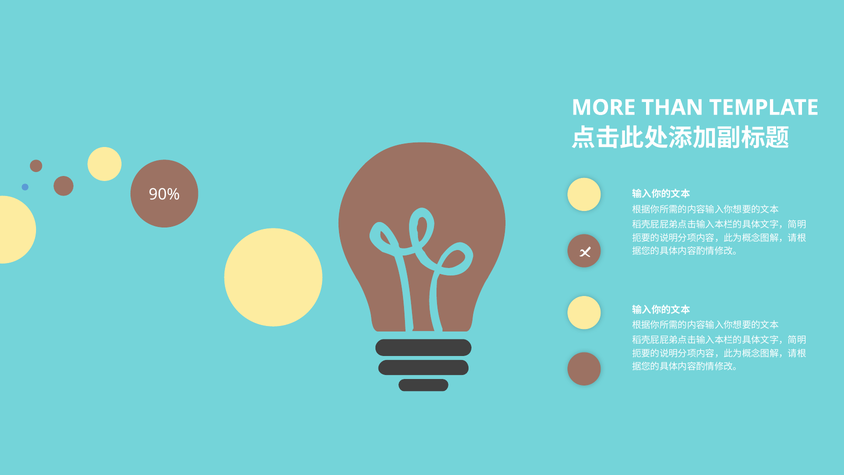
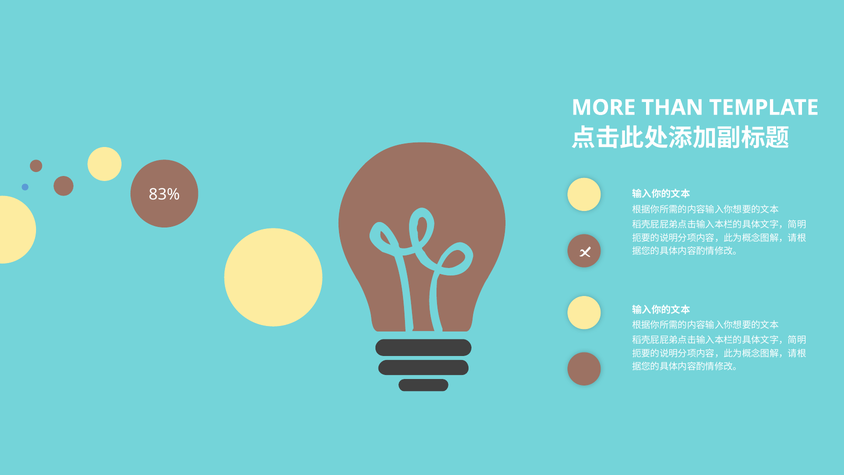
90%: 90% -> 83% (164, 195)
